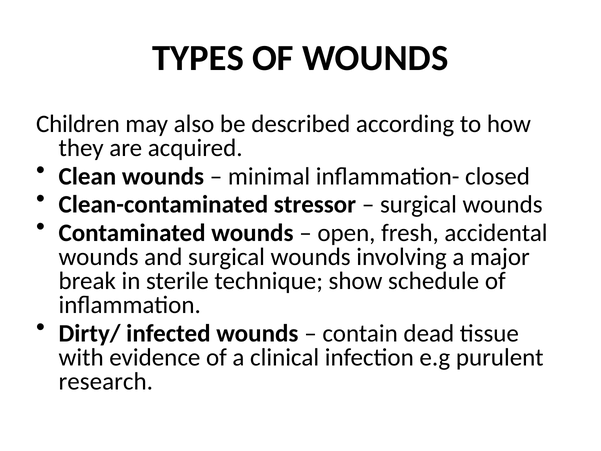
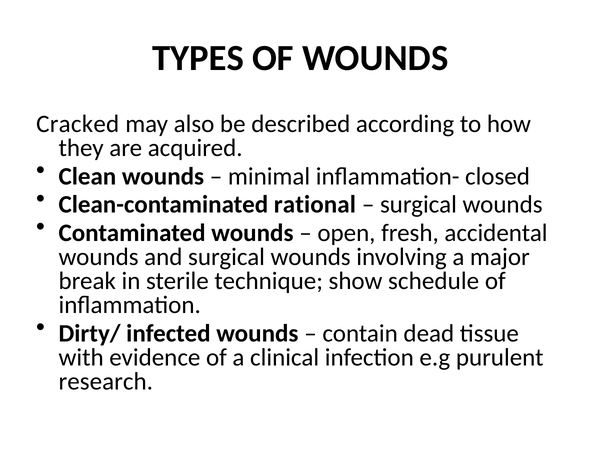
Children: Children -> Cracked (78, 124)
stressor: stressor -> rational (315, 205)
